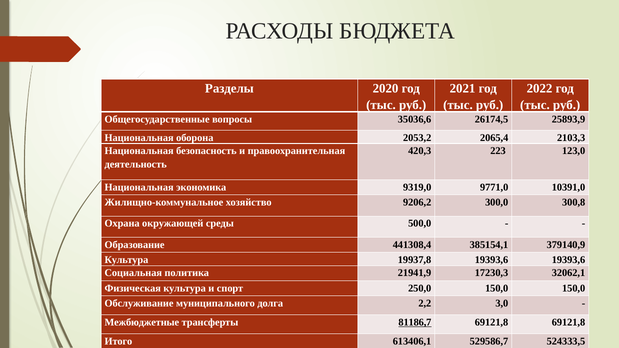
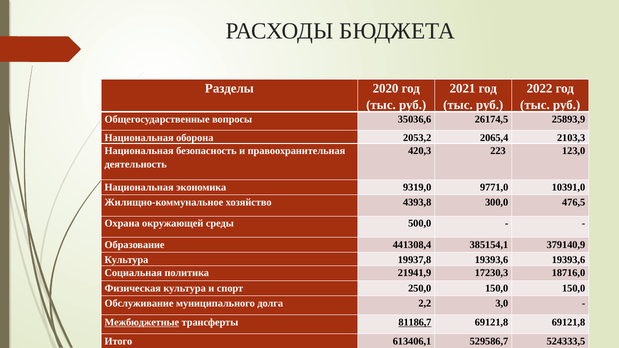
9206,2: 9206,2 -> 4393,8 (417, 203)
300,8: 300,8 -> 476,5 (574, 203)
32062,1: 32062,1 -> 18716,0 (569, 273)
Межбюджетные underline: none -> present (142, 323)
